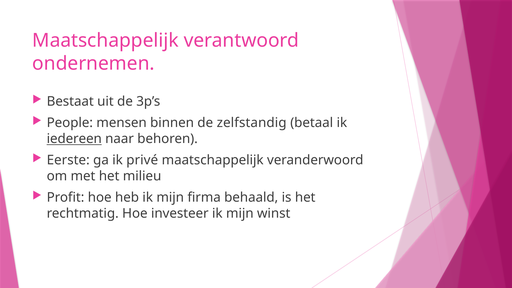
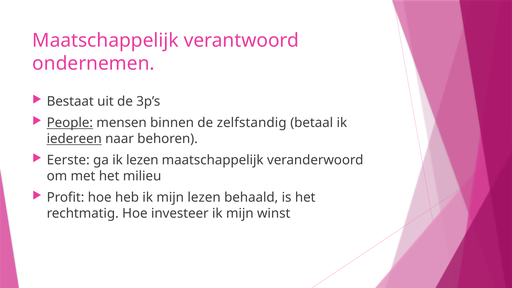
People underline: none -> present (70, 123)
ik privé: privé -> lezen (142, 160)
mijn firma: firma -> lezen (204, 197)
